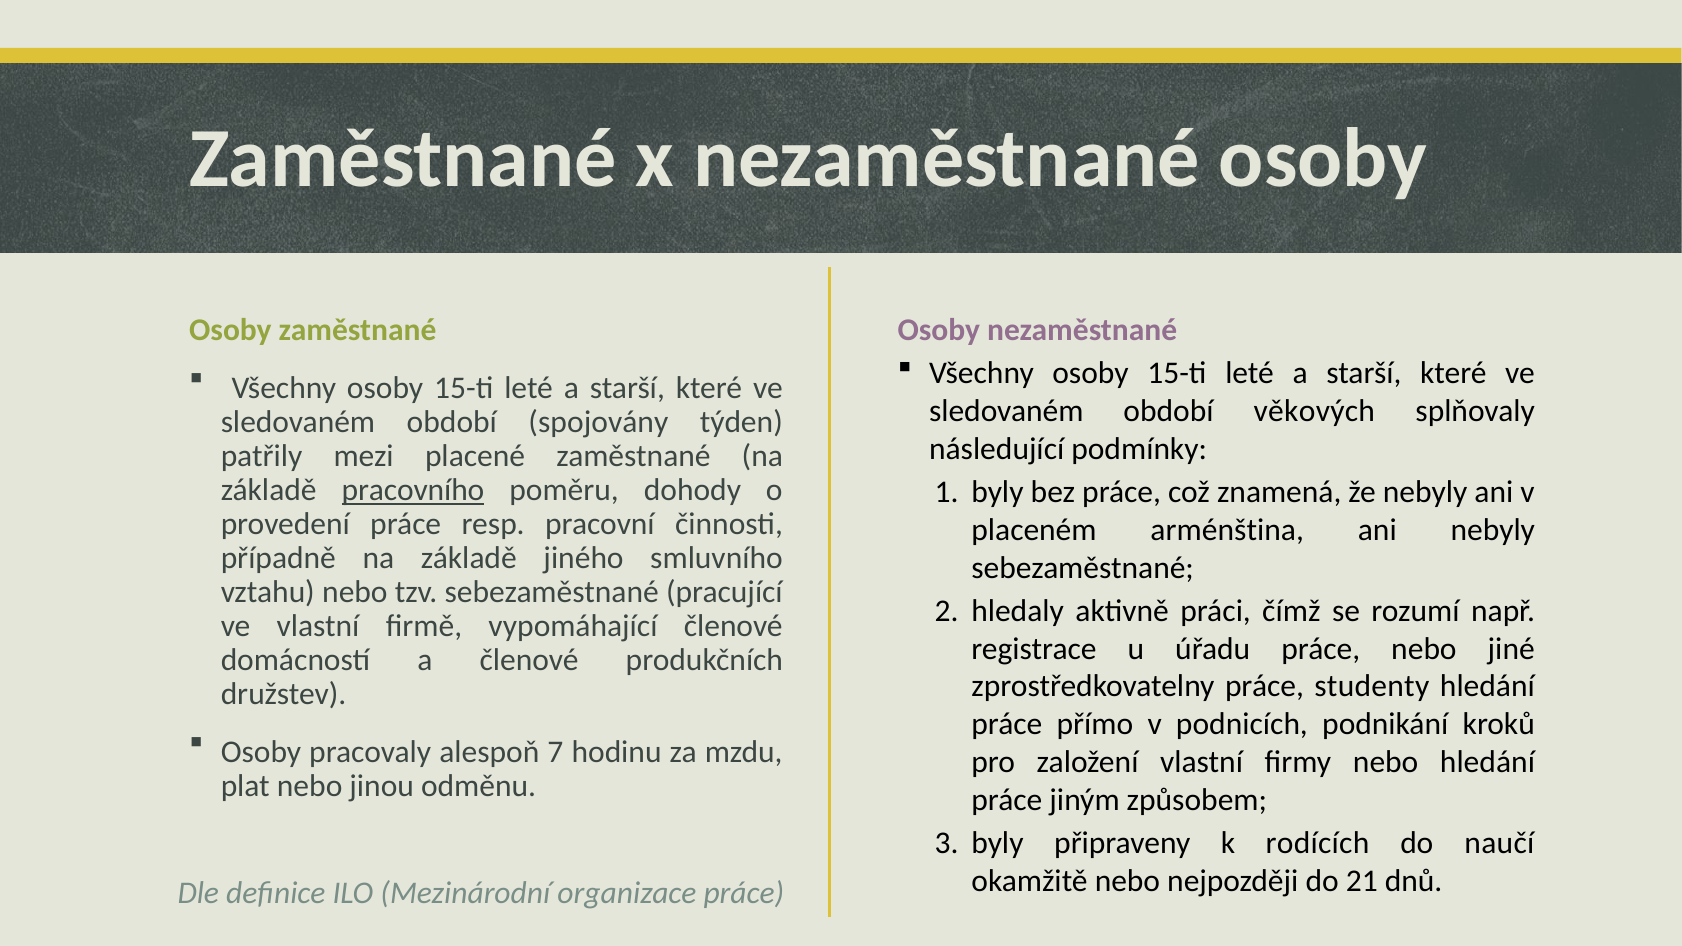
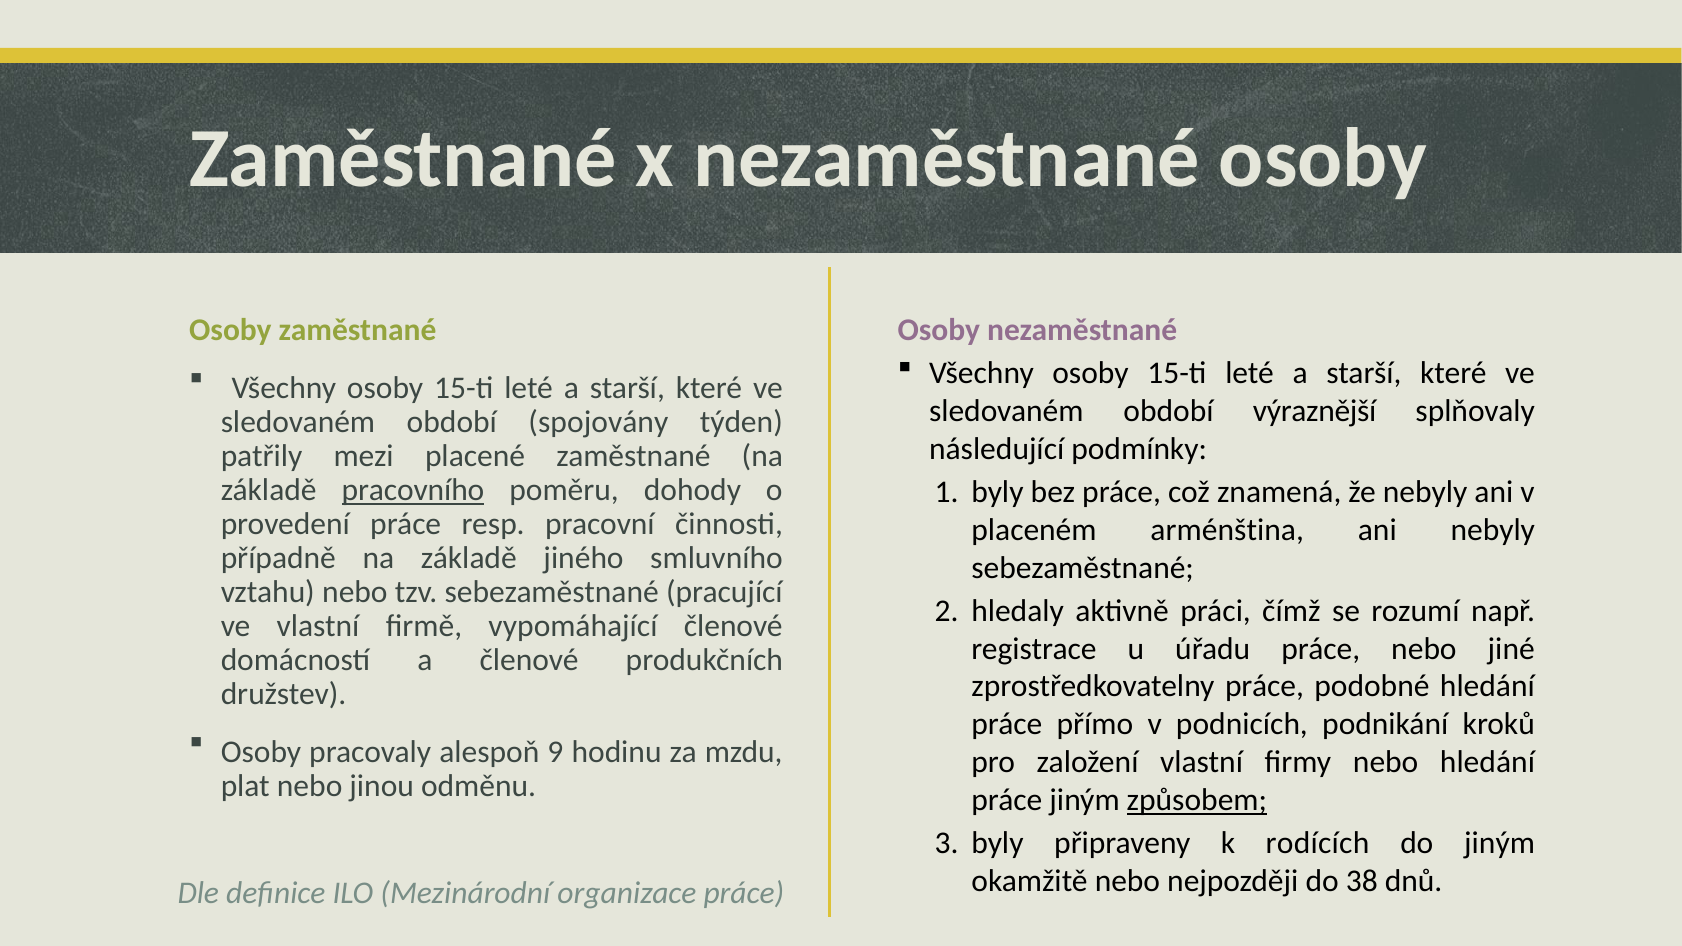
věkových: věkových -> výraznější (1315, 411)
studenty: studenty -> podobné (1372, 687)
7: 7 -> 9 (555, 752)
způsobem underline: none -> present (1197, 800)
do naučí: naučí -> jiným (1500, 843)
21: 21 -> 38 (1362, 881)
